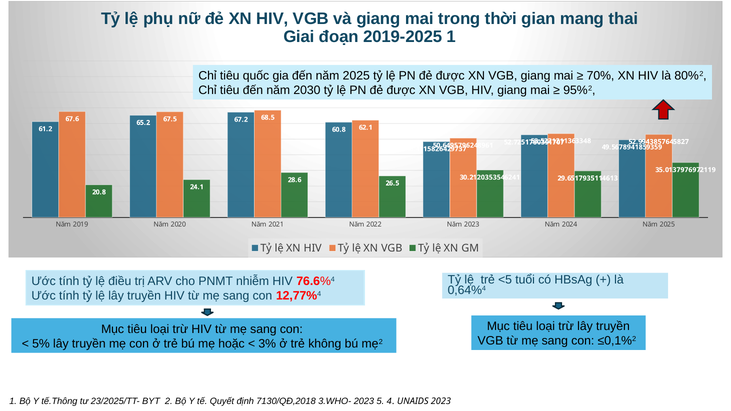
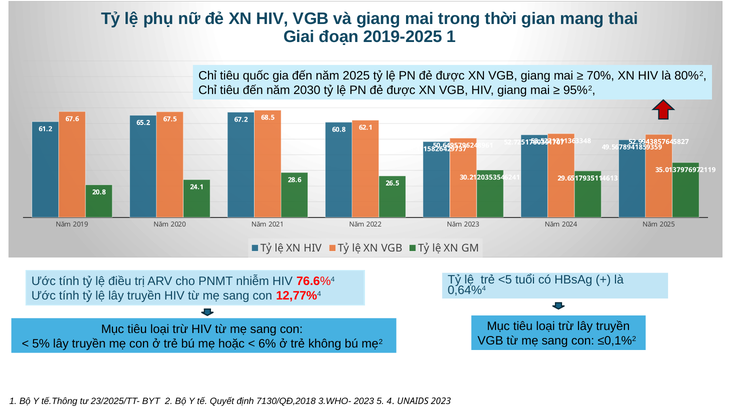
3%: 3% -> 6% (267, 344)
